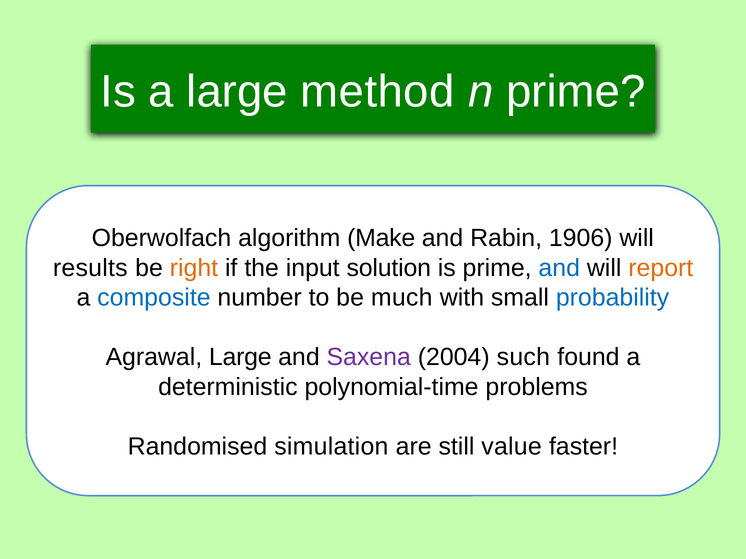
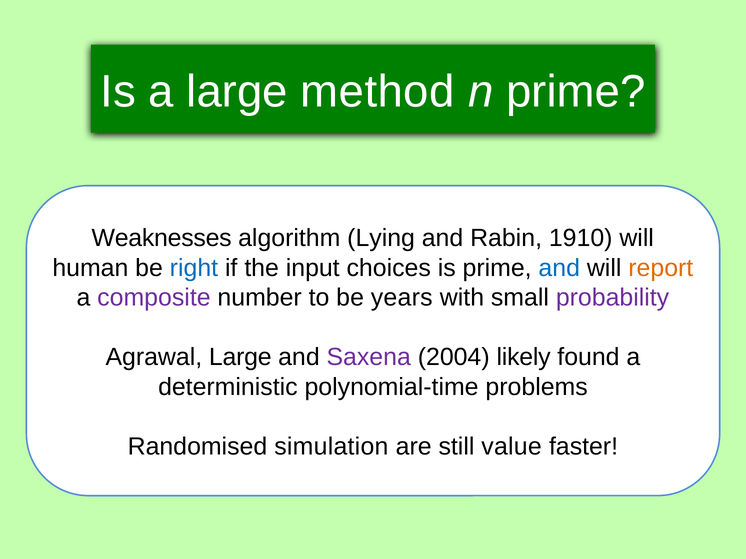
Oberwolfach: Oberwolfach -> Weaknesses (162, 238)
Make: Make -> Lying (381, 238)
1906: 1906 -> 1910 (581, 238)
results: results -> human (90, 268)
right colour: orange -> blue (194, 268)
solution: solution -> choices (389, 268)
composite colour: blue -> purple (154, 298)
much: much -> years (402, 298)
probability colour: blue -> purple (613, 298)
such: such -> likely (524, 358)
